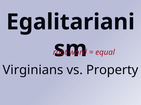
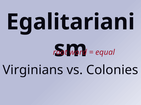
Property: Property -> Colonies (112, 70)
